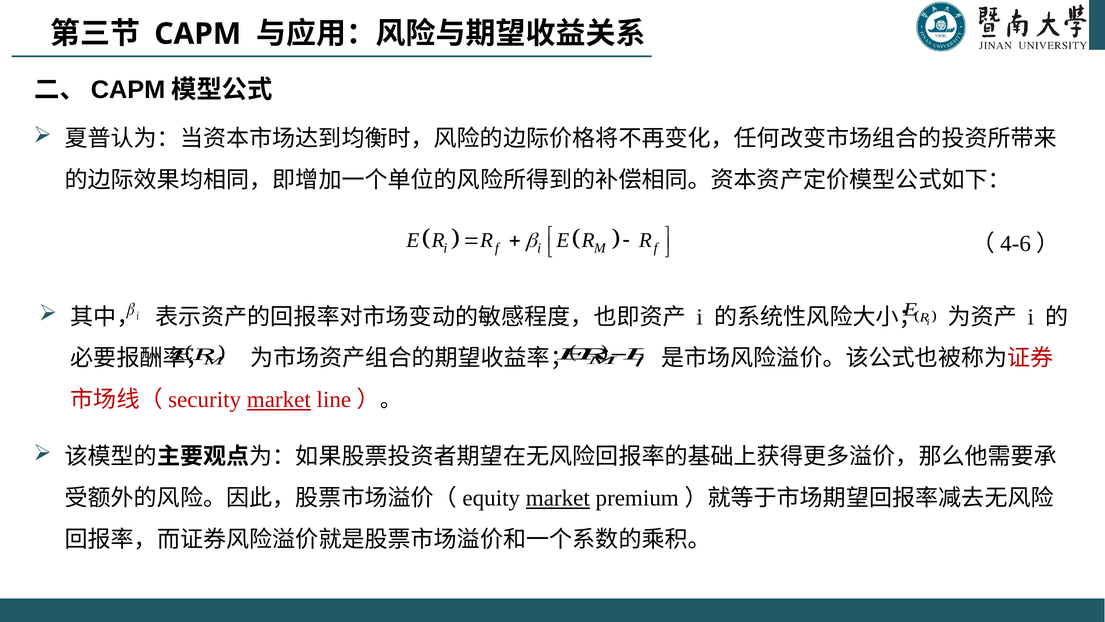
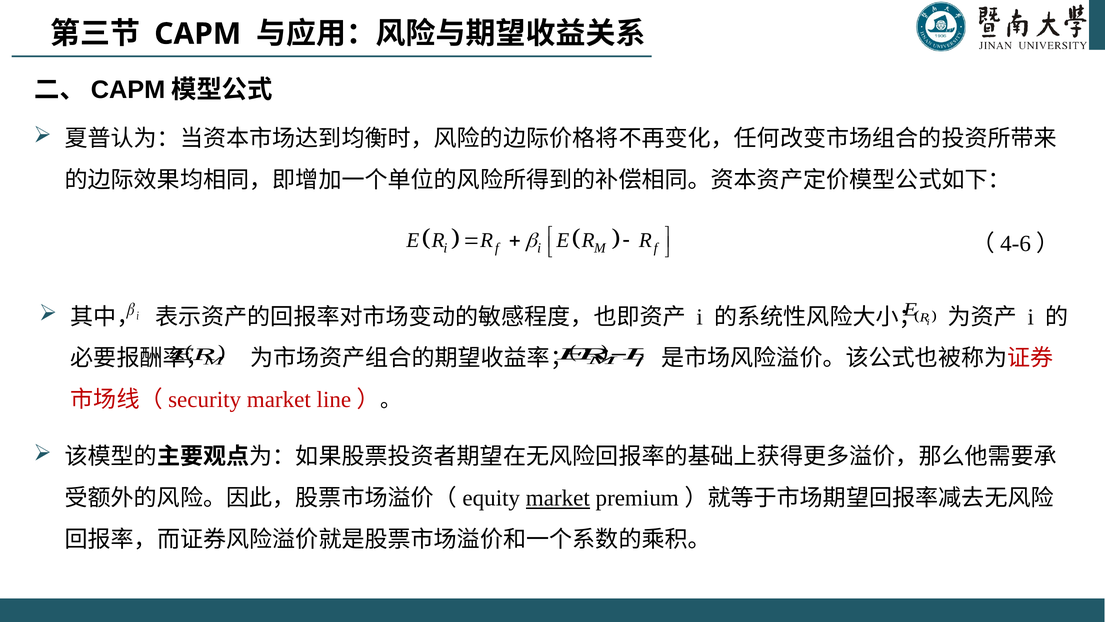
market underline: present -> none (279, 400)
